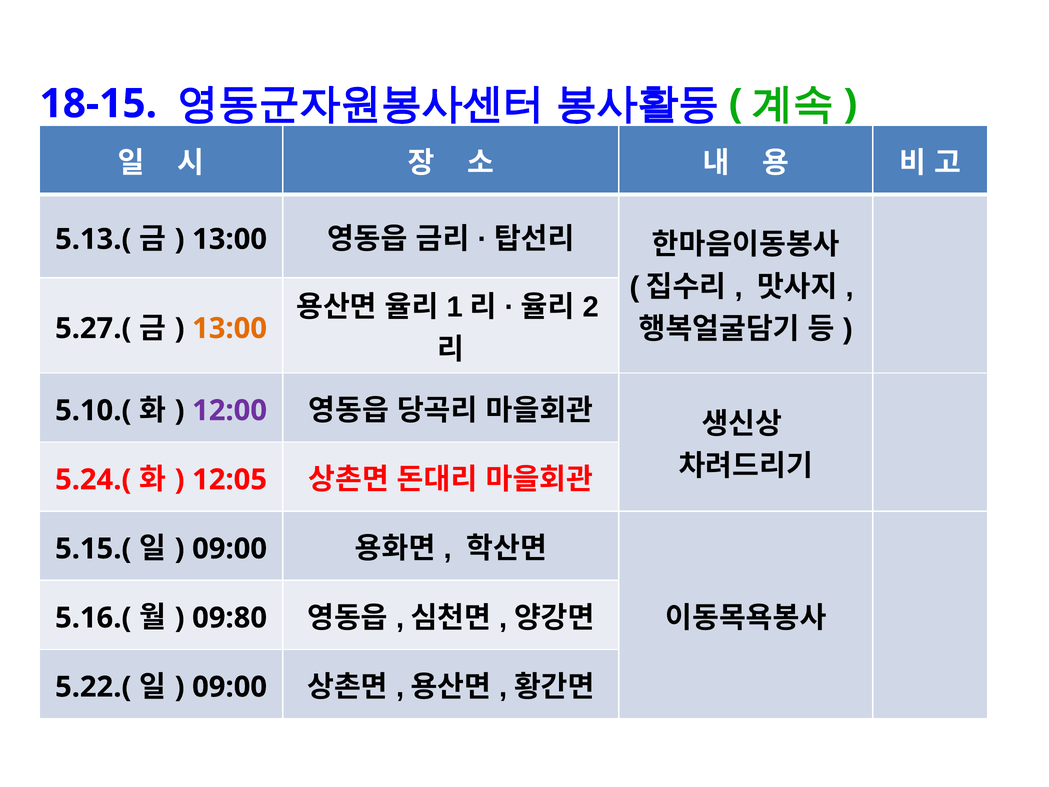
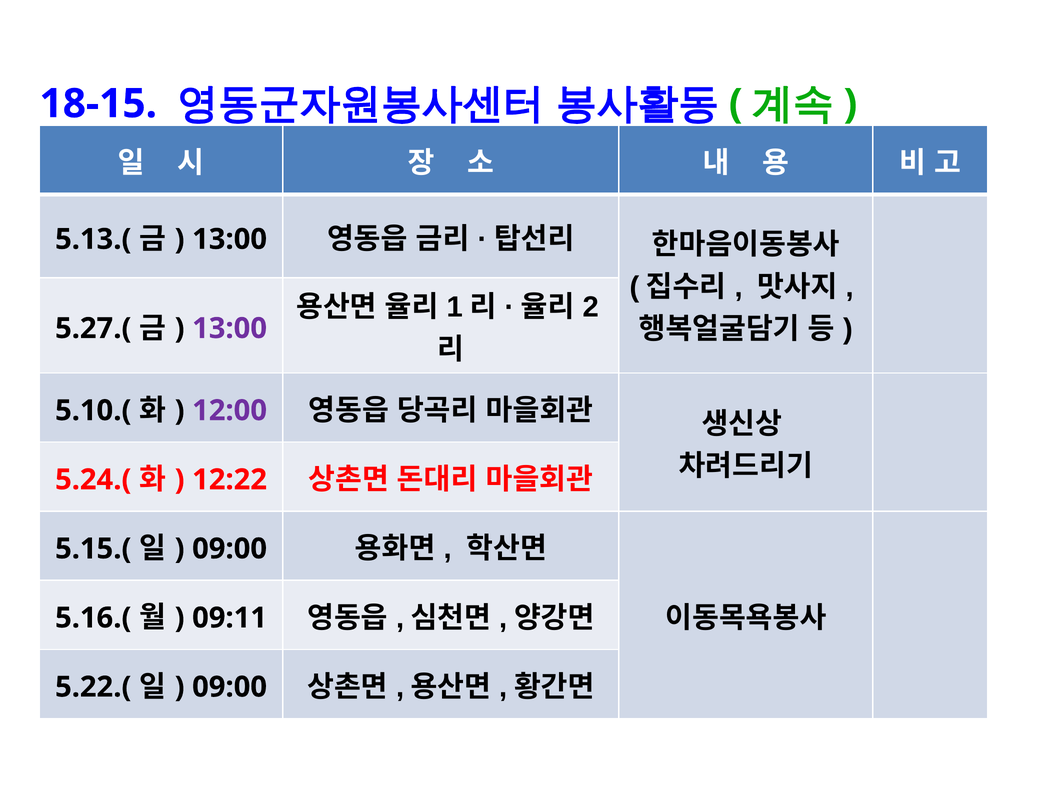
13:00 colour: orange -> purple (230, 328)
12:05: 12:05 -> 12:22 (230, 479)
09:80: 09:80 -> 09:11 (230, 618)
